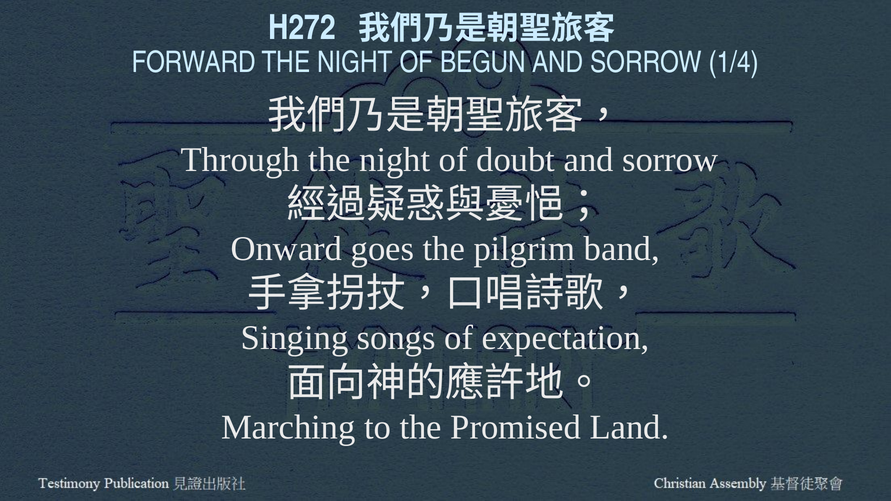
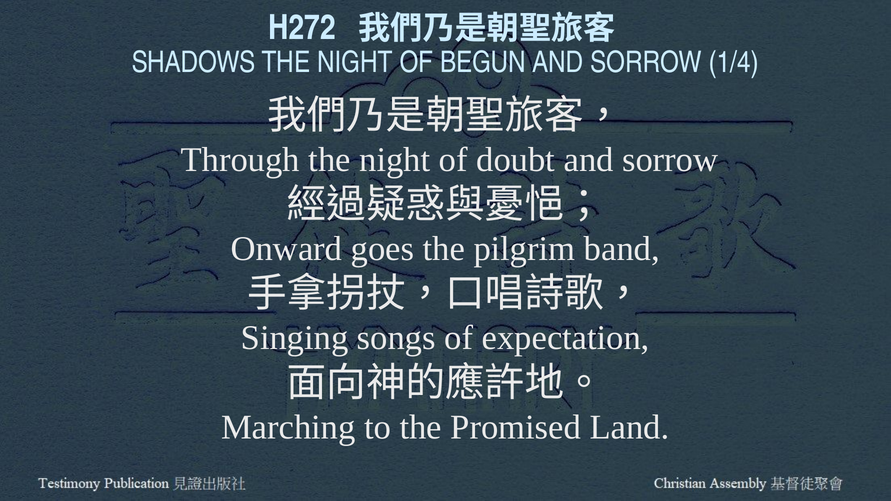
FORWARD: FORWARD -> SHADOWS (194, 63)
